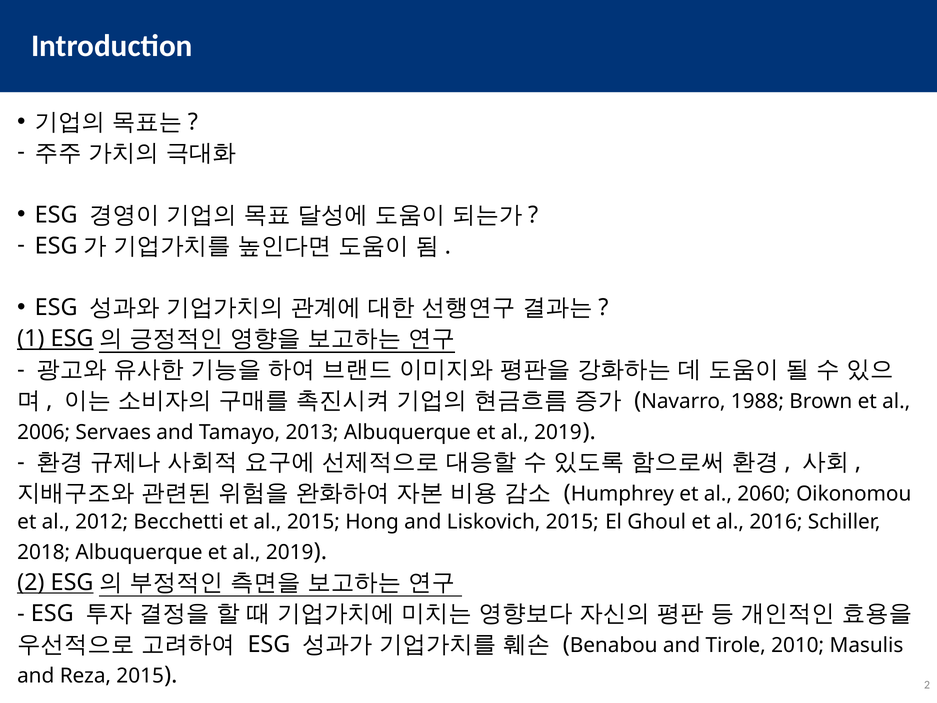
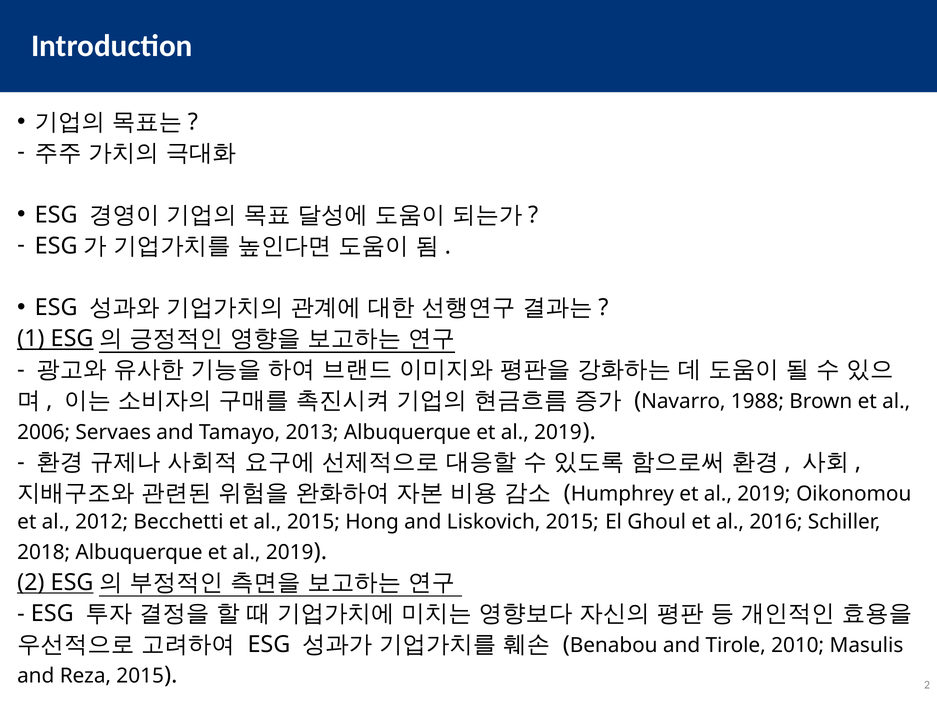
Humphrey et al 2060: 2060 -> 2019 (764, 494)
